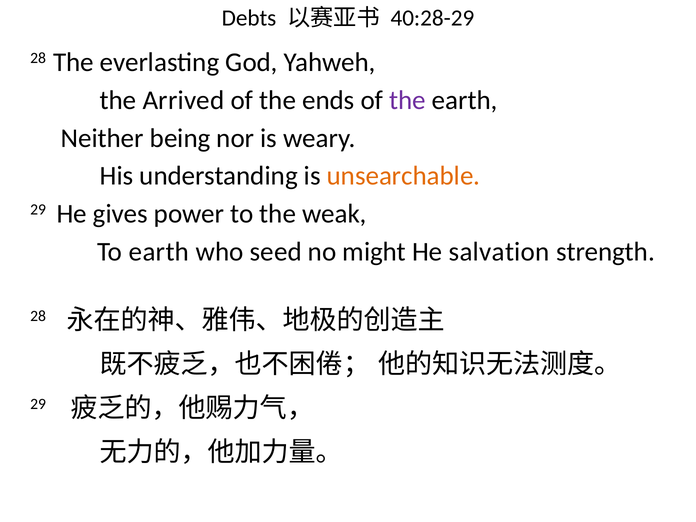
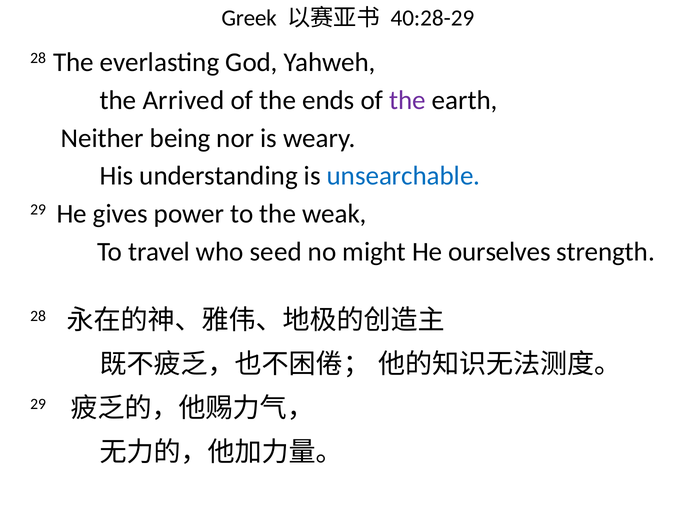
Debts: Debts -> Greek (249, 18)
unsearchable colour: orange -> blue (404, 176)
To earth: earth -> travel (159, 252)
salvation: salvation -> ourselves (500, 252)
